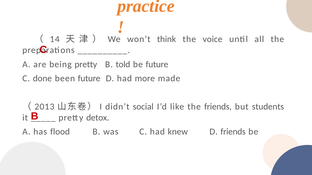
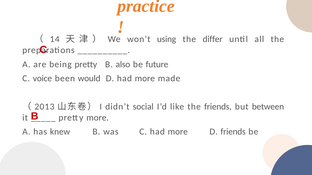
think: think -> using (167, 39)
voice: voice -> differ (213, 39)
told: told -> also (123, 64)
done: done -> voice (42, 79)
been future: future -> would (89, 79)
students: students -> between (268, 107)
pretty detox: detox -> more (98, 118)
flood: flood -> knew (60, 132)
C had knew: knew -> more (178, 132)
